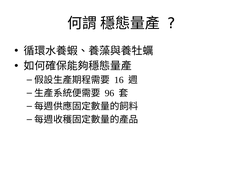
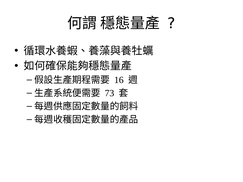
96: 96 -> 73 (109, 93)
